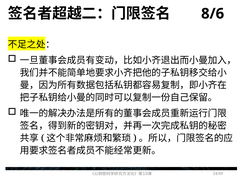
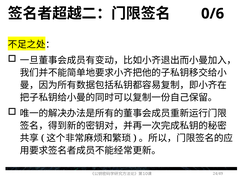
8/6: 8/6 -> 0/6 (213, 14)
